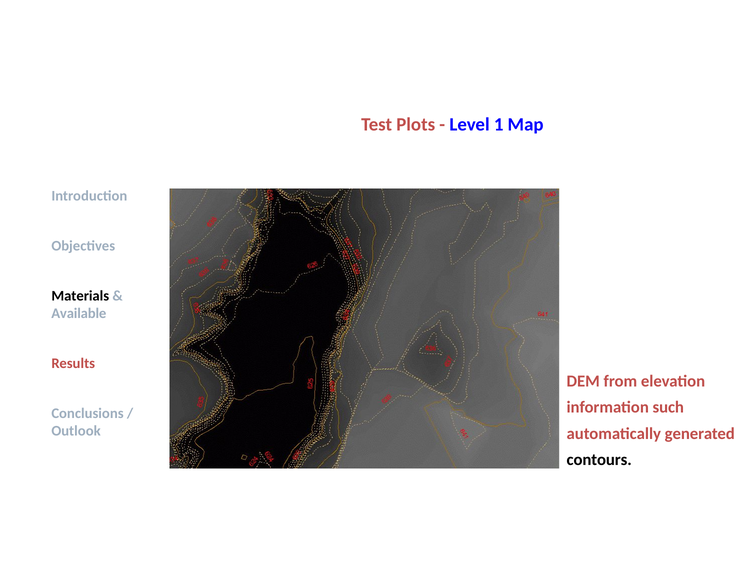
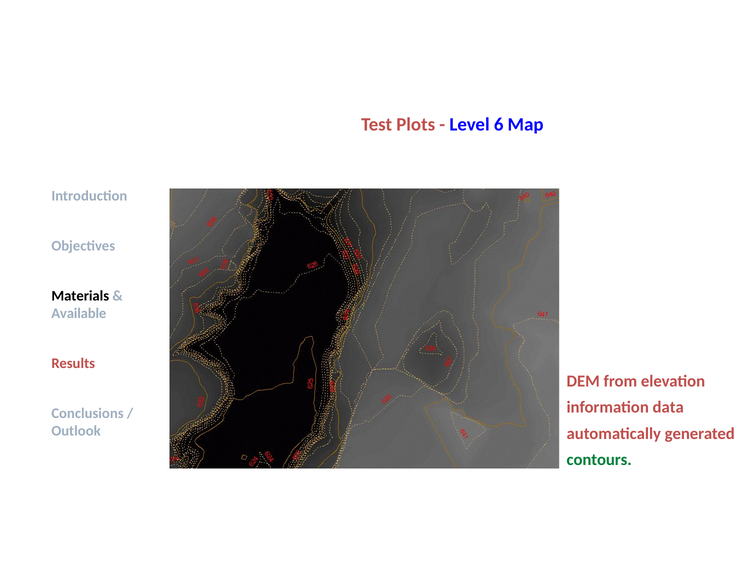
1: 1 -> 6 (499, 124)
such: such -> data (668, 407)
contours colour: black -> green (599, 459)
